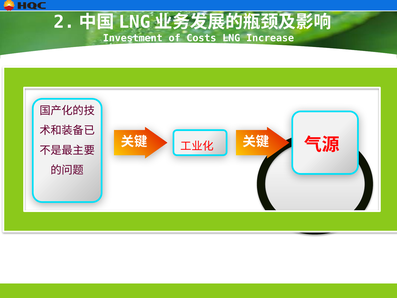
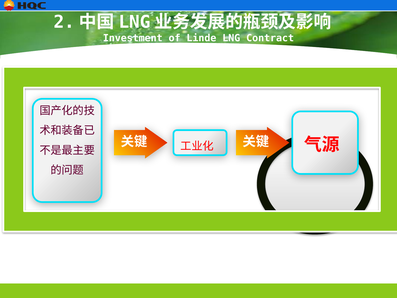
Costs: Costs -> Linde (201, 38)
Increase: Increase -> Contract (270, 38)
